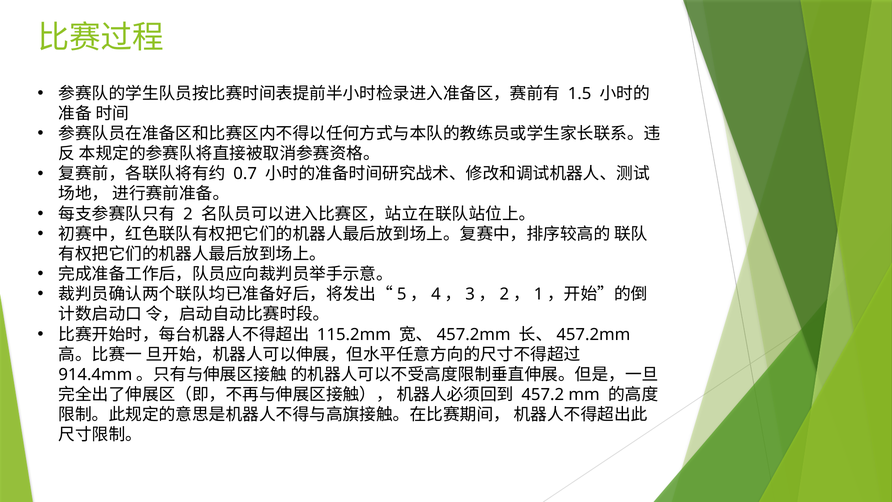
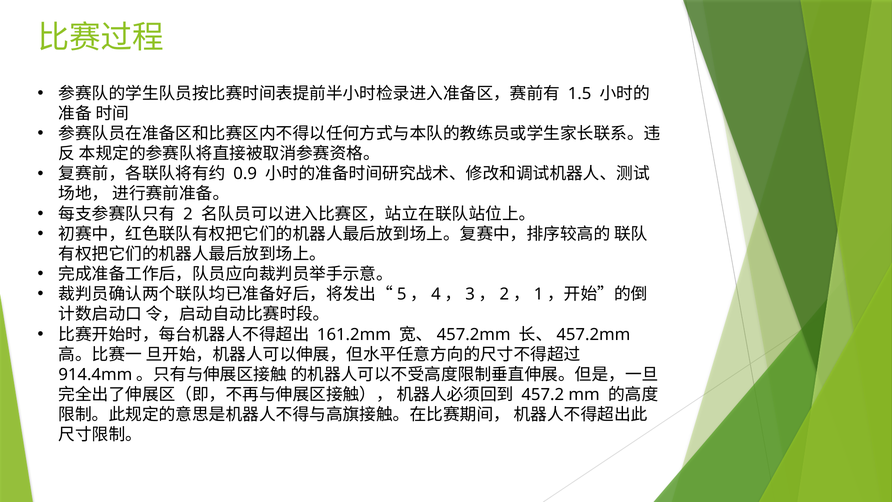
0.7: 0.7 -> 0.9 (245, 174)
115.2mm: 115.2mm -> 161.2mm (354, 334)
